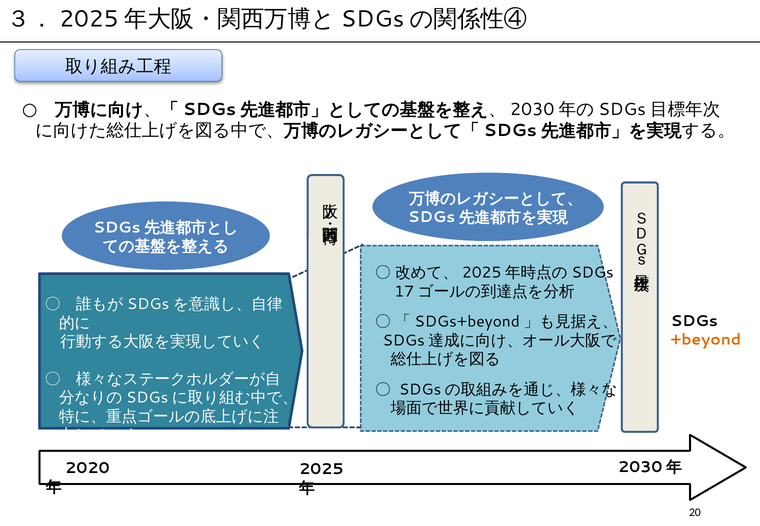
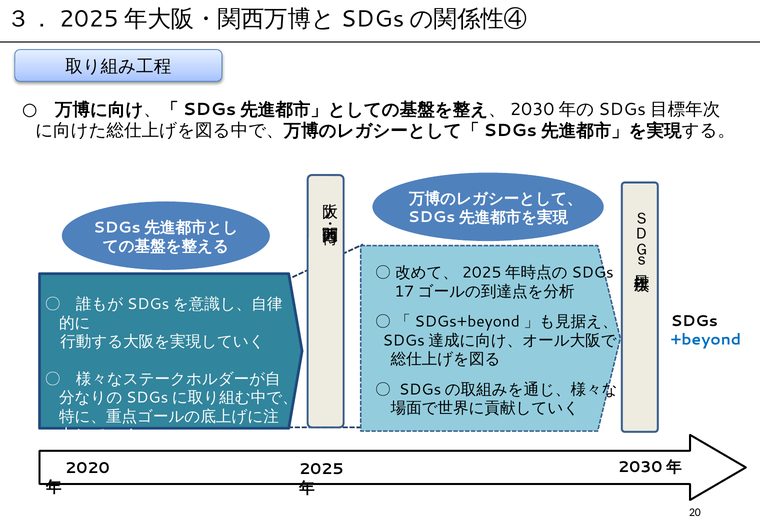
+beyond colour: orange -> blue (706, 340)
